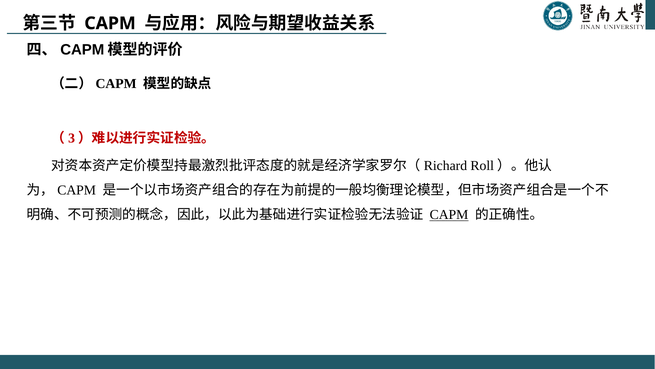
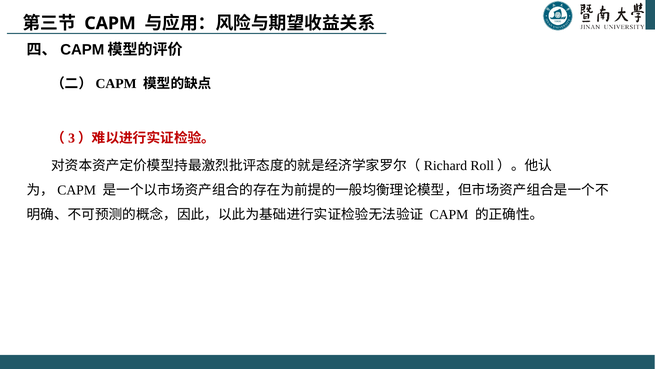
CAPM underline: present -> none (449, 215)
